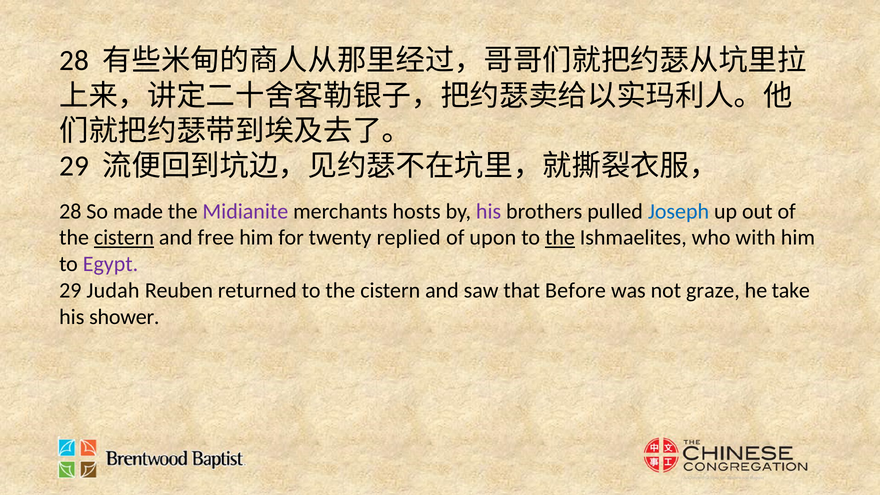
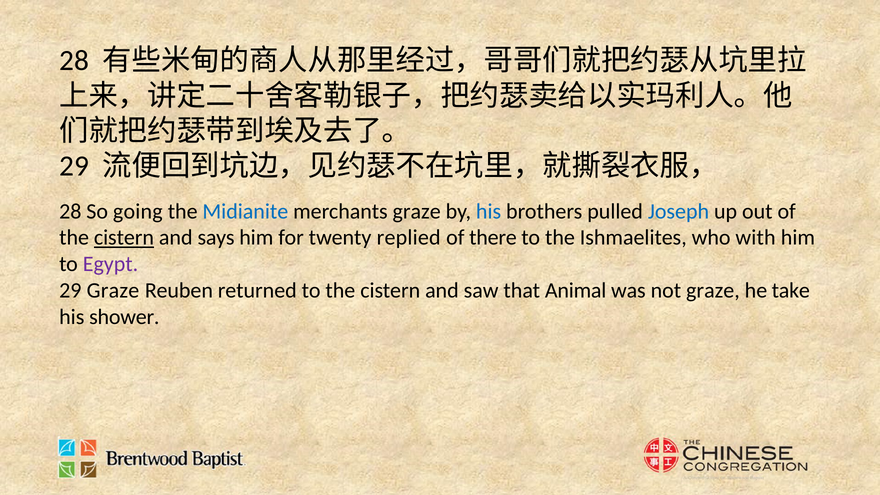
made: made -> going (138, 211)
Midianite colour: purple -> blue (245, 211)
merchants hosts: hosts -> graze (417, 211)
his colour: purple -> blue (489, 211)
free: free -> says (216, 238)
upon: upon -> there (493, 238)
the underline: present -> none (560, 238)
29 Judah: Judah -> Graze (113, 290)
Before: Before -> Animal (576, 290)
